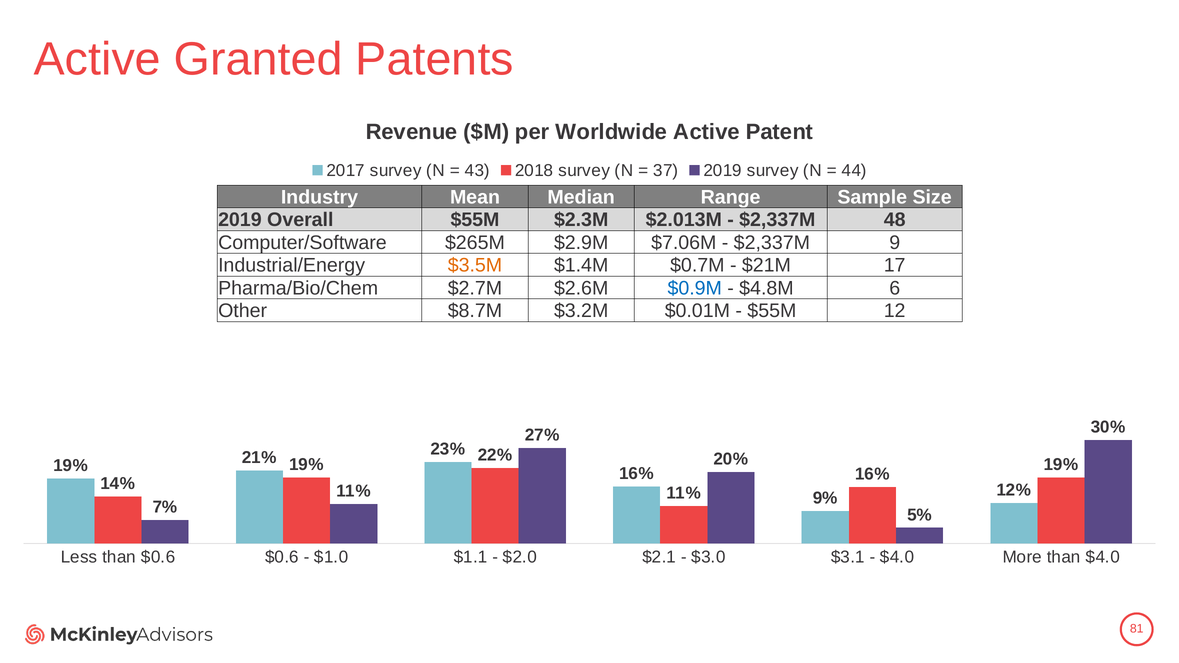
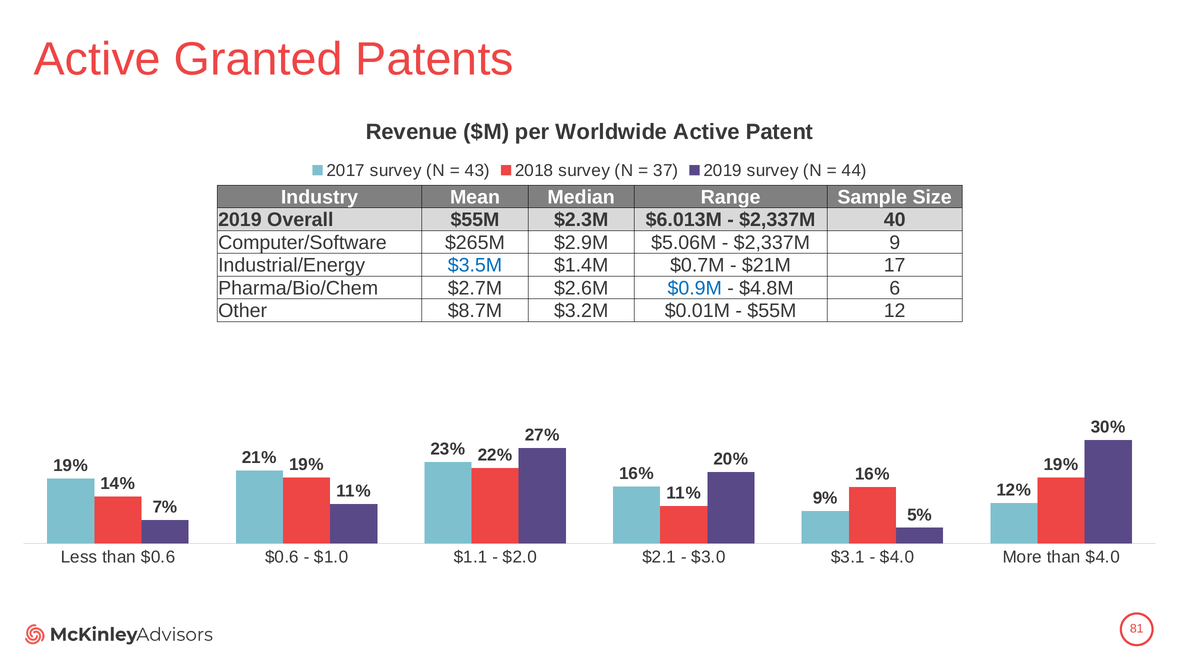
$2.013M: $2.013M -> $6.013M (684, 220)
48: 48 -> 40 (895, 220)
$7.06M: $7.06M -> $5.06M (684, 243)
$3.5M colour: orange -> blue (475, 266)
